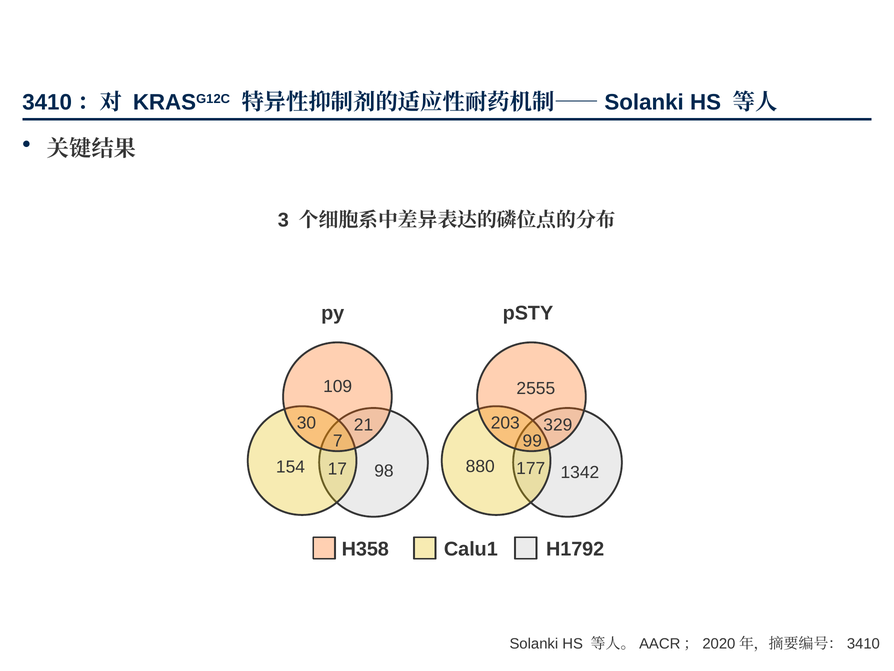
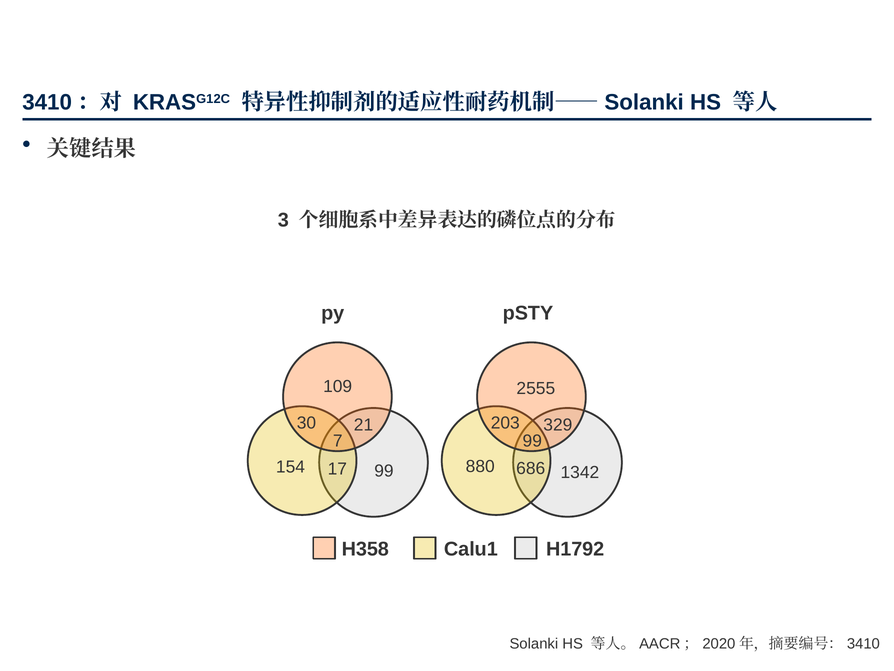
177: 177 -> 686 (531, 468)
17 98: 98 -> 99 (384, 471)
